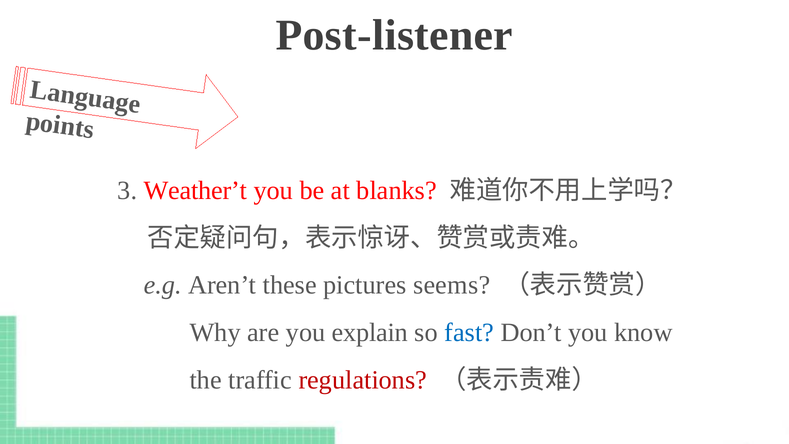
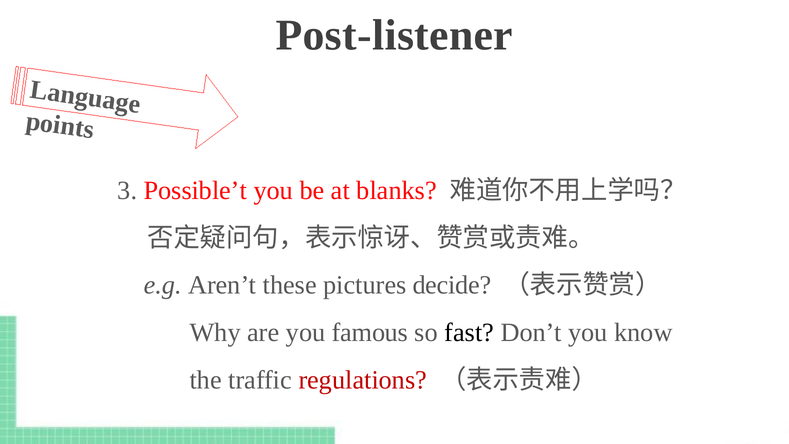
Weather’t: Weather’t -> Possible’t (195, 190)
seems: seems -> decide (452, 285)
explain: explain -> famous (370, 333)
fast colour: blue -> black (469, 333)
